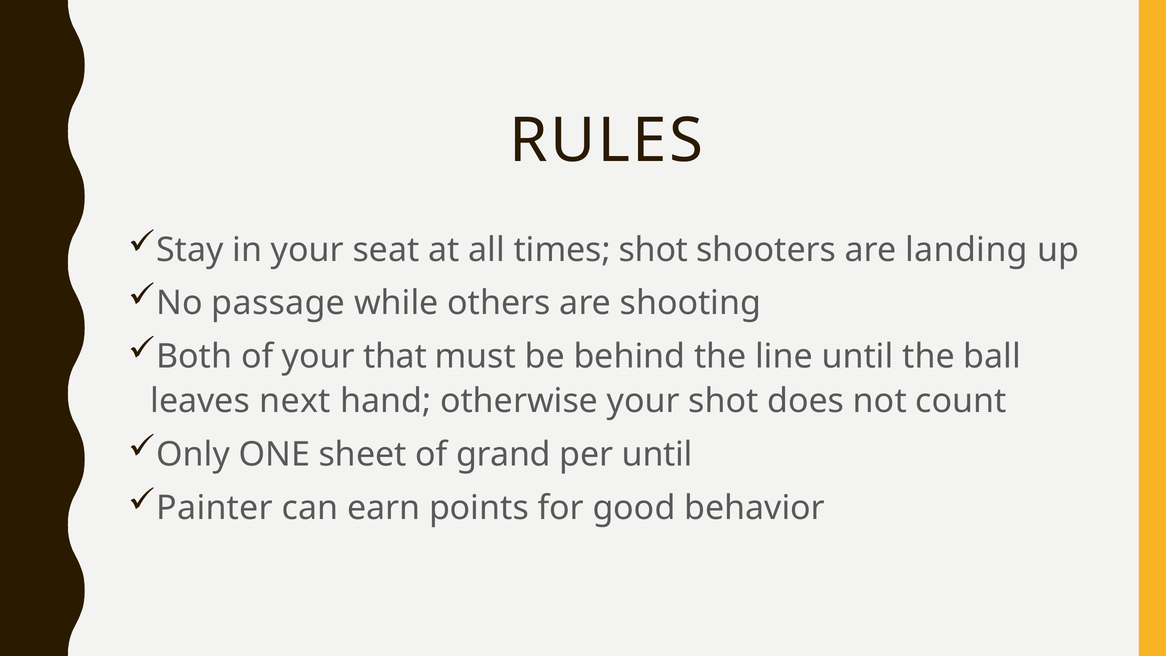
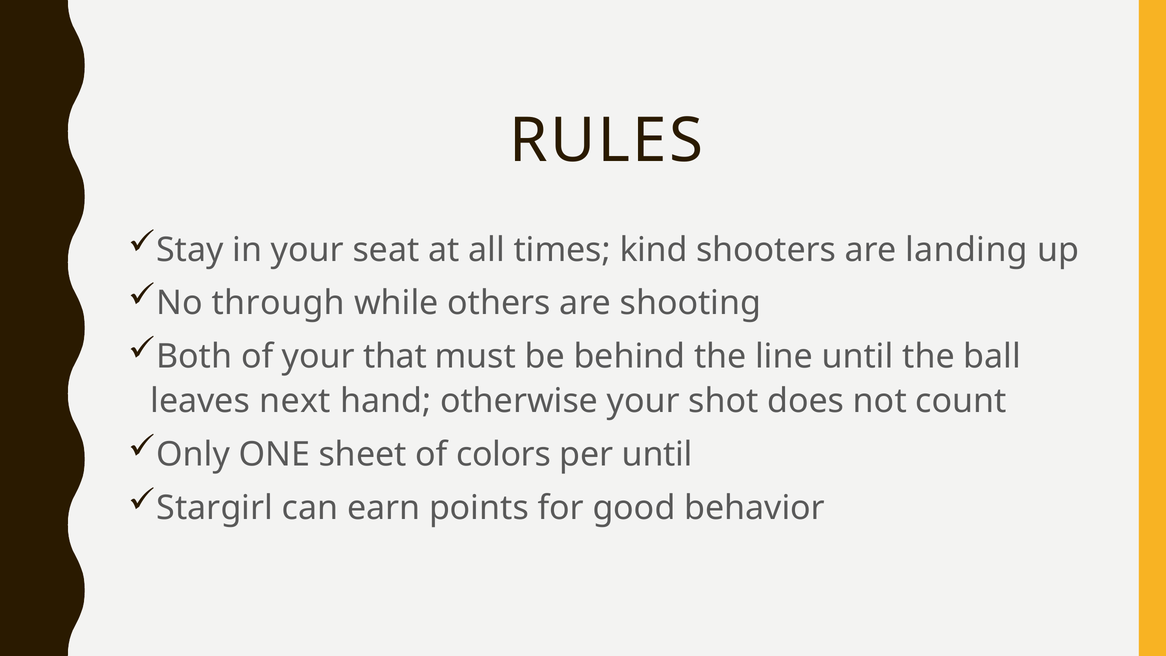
times shot: shot -> kind (654, 250)
passage: passage -> through (278, 303)
grand: grand -> colors (504, 454)
Painter: Painter -> Stargirl (215, 508)
